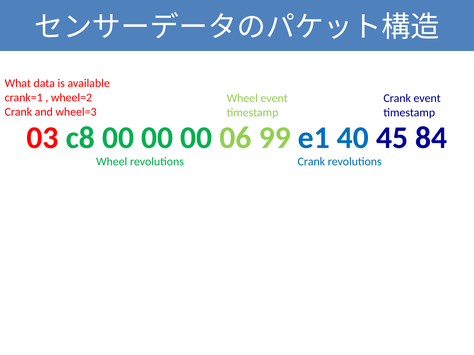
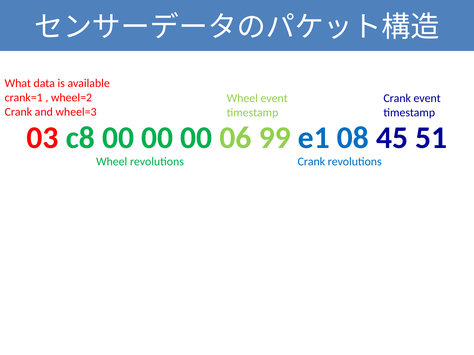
40: 40 -> 08 (353, 138)
84: 84 -> 51 (431, 138)
